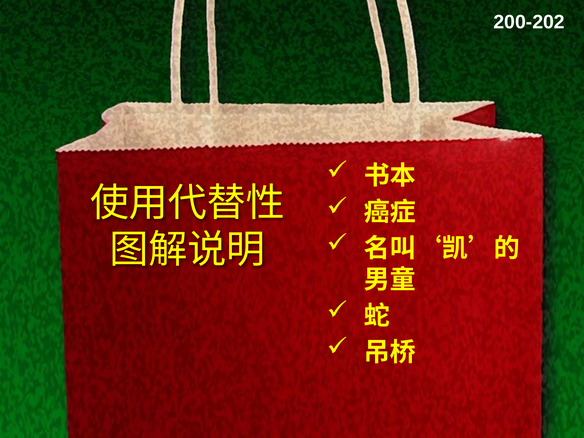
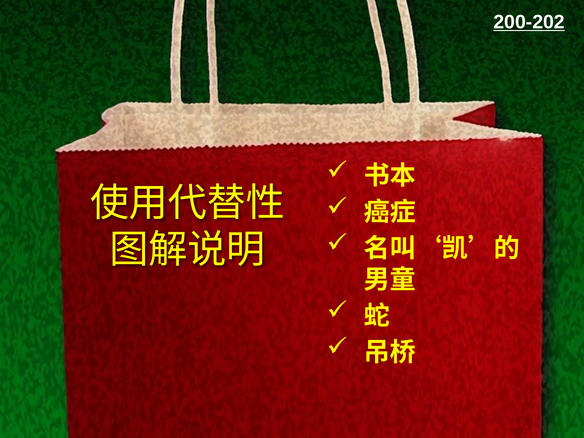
200-202 underline: none -> present (529, 22)
